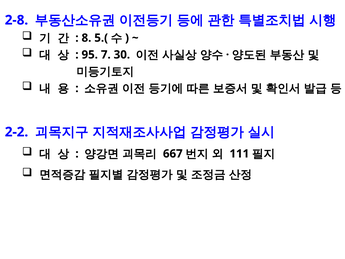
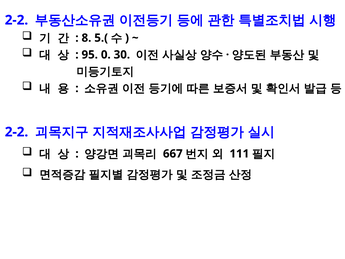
2-8: 2-8 -> 2-2 (16, 20)
7: 7 -> 0 (106, 55)
